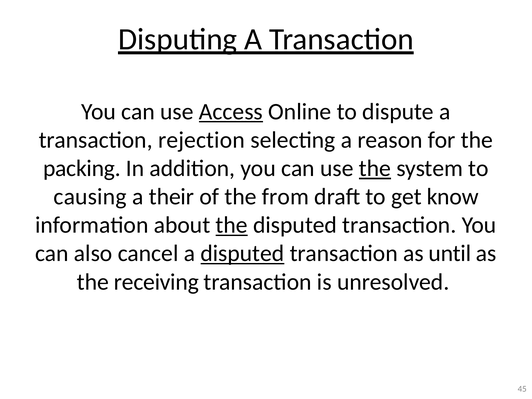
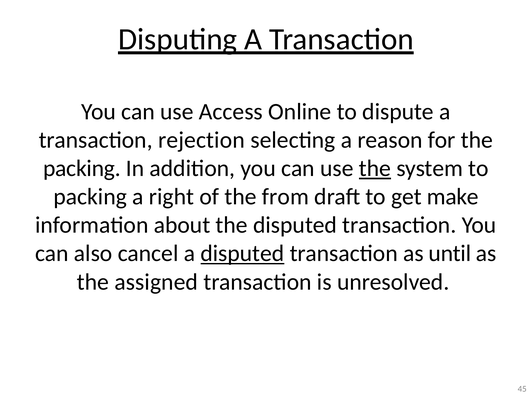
Access underline: present -> none (231, 112)
causing: causing -> packing (90, 197)
their: their -> right (171, 197)
know: know -> make (453, 197)
the underline: present -> none (232, 225)
receiving: receiving -> assigned (156, 282)
